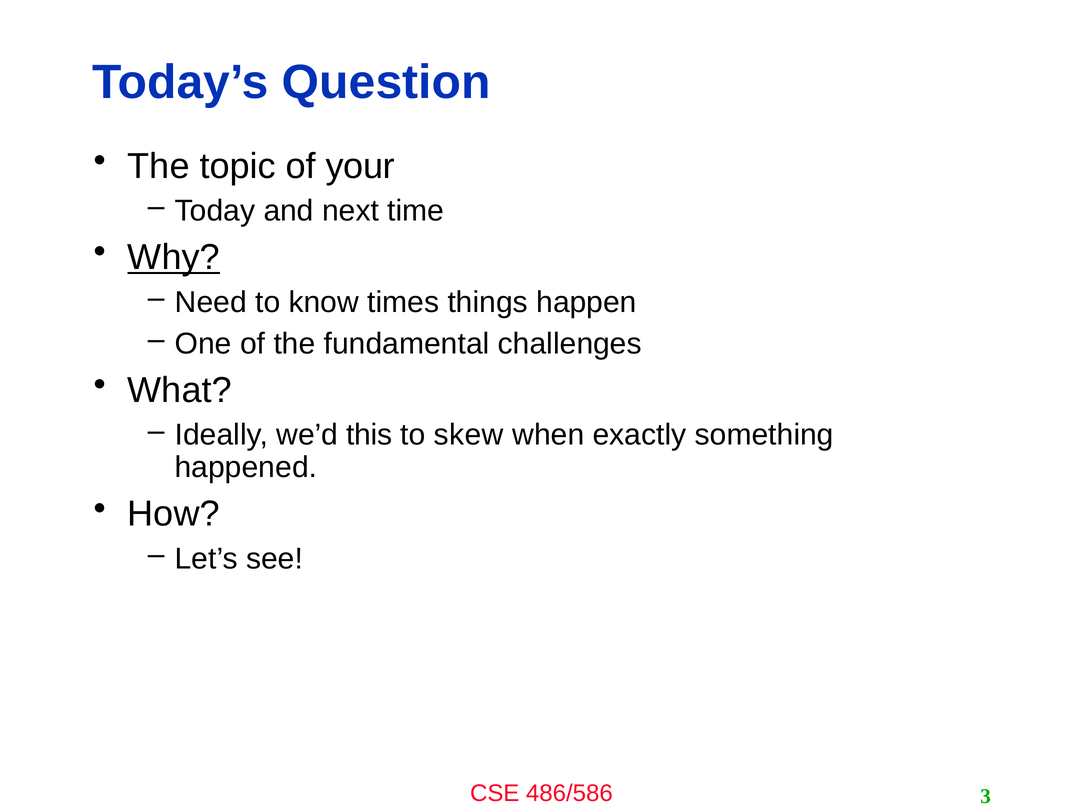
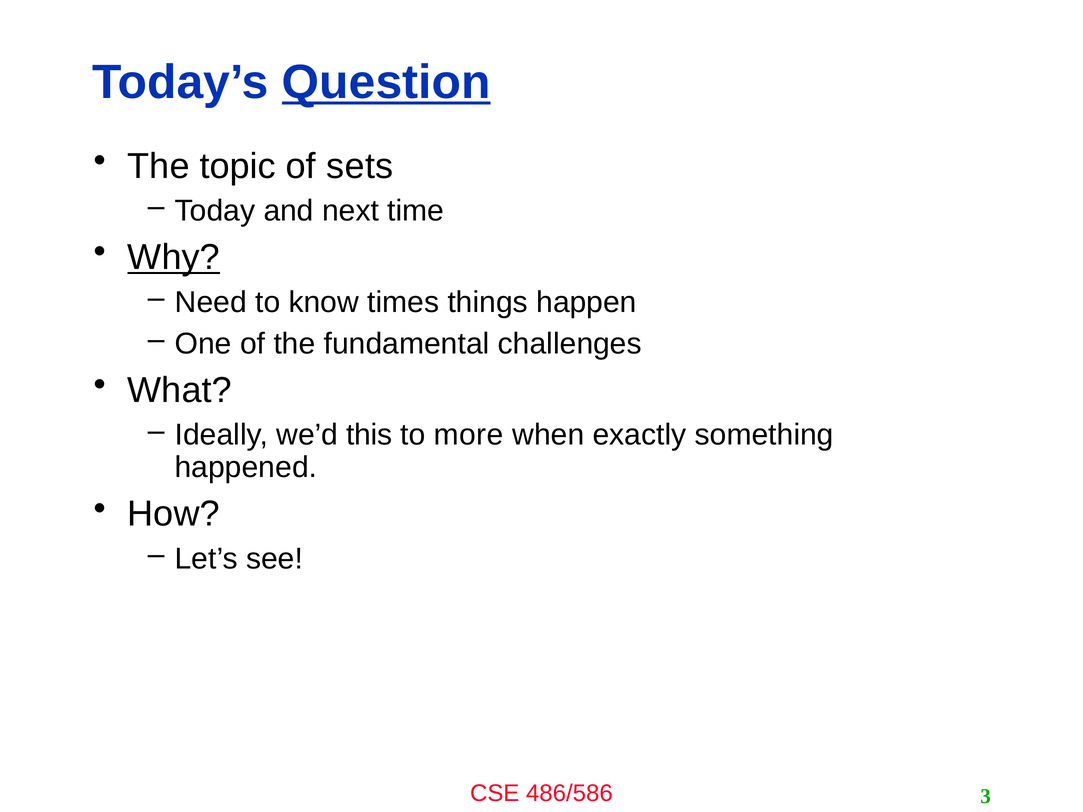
Question underline: none -> present (386, 82)
your: your -> sets (360, 166)
skew: skew -> more (469, 435)
